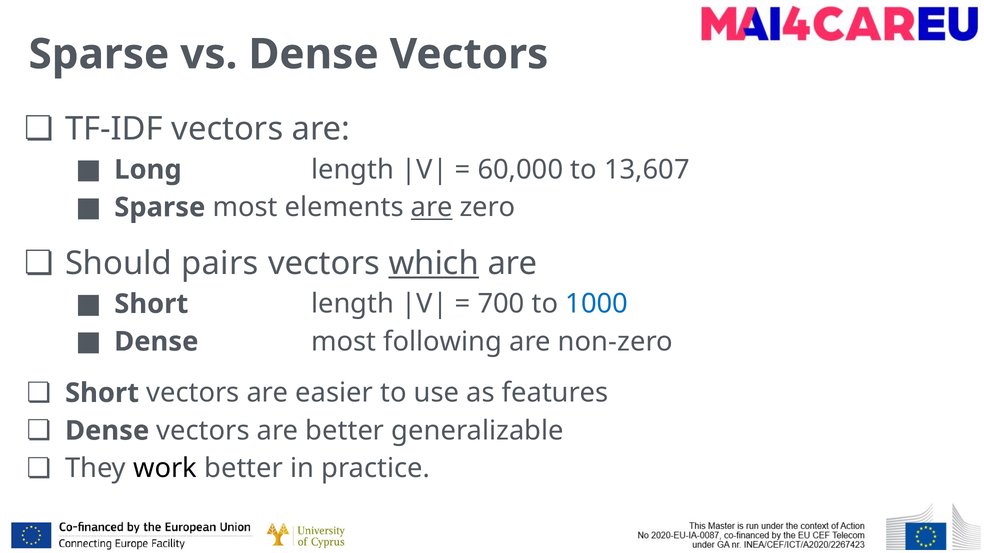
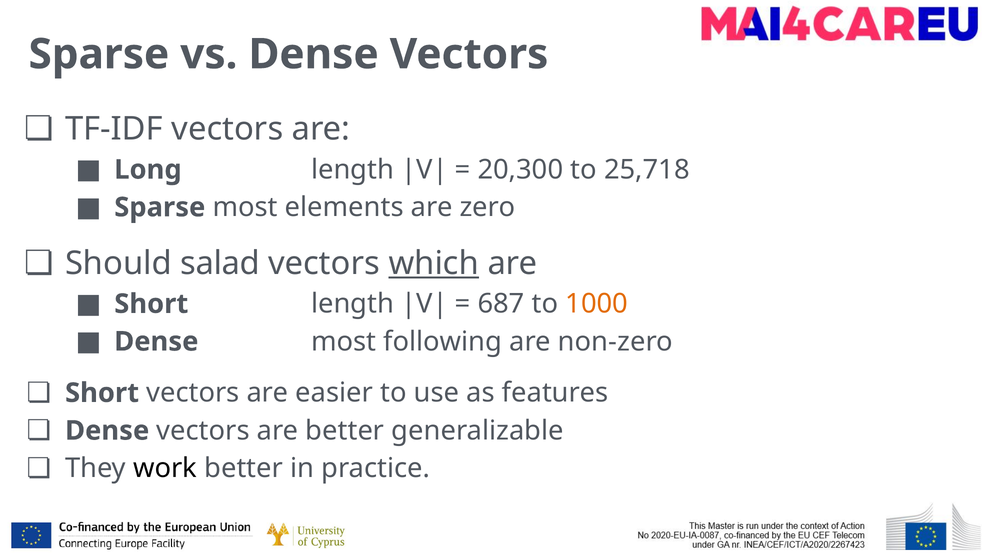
60,000: 60,000 -> 20,300 (520, 170)
13,607: 13,607 -> 25,718 (647, 170)
are underline: present -> none (432, 208)
pairs: pairs -> salad (220, 264)
700: 700 -> 687 (501, 304)
1000 colour: blue -> orange (597, 304)
